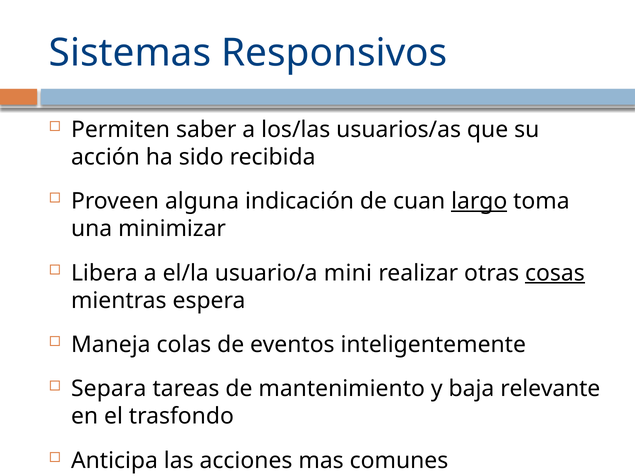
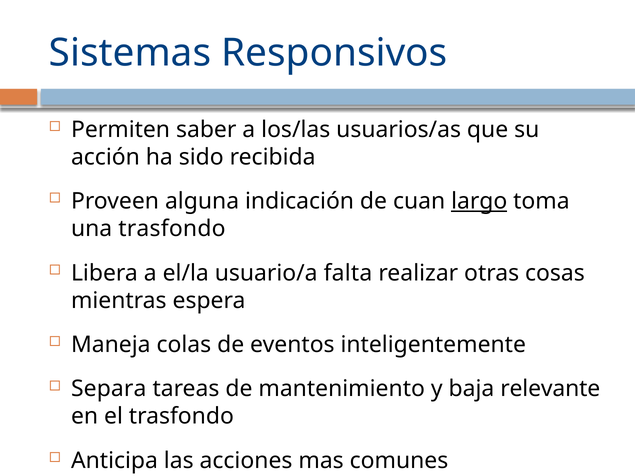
una minimizar: minimizar -> trasfondo (172, 229)
mini: mini -> falta (348, 273)
cosas underline: present -> none (555, 273)
